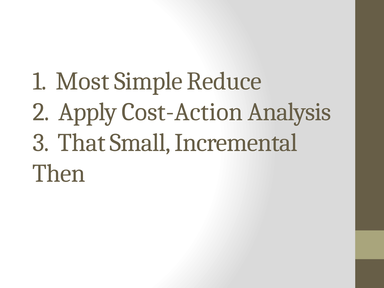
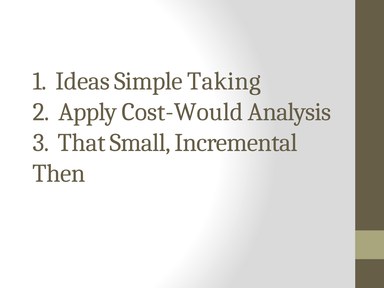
Most: Most -> Ideas (83, 81)
Reduce: Reduce -> Taking (224, 81)
Cost-Action: Cost-Action -> Cost-Would (182, 112)
